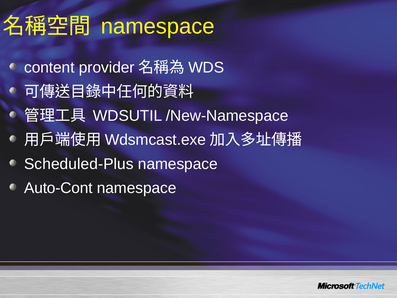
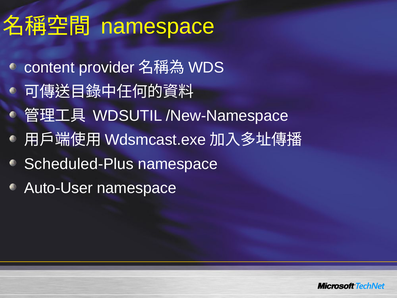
Auto-Cont: Auto-Cont -> Auto-User (58, 188)
